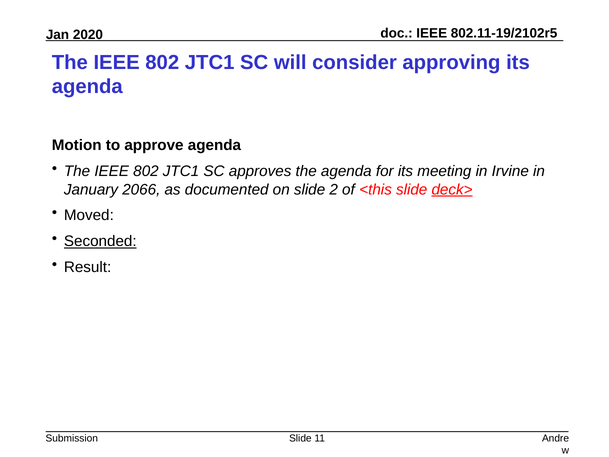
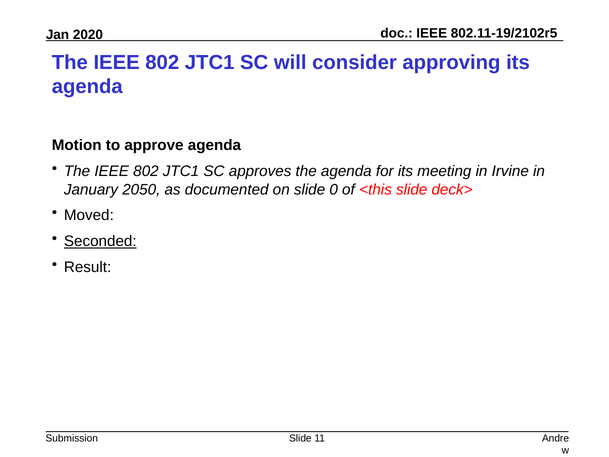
2066: 2066 -> 2050 (141, 189)
2: 2 -> 0 (334, 189)
deck> underline: present -> none (452, 189)
